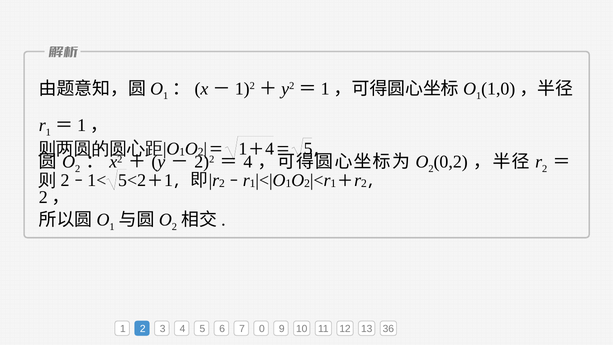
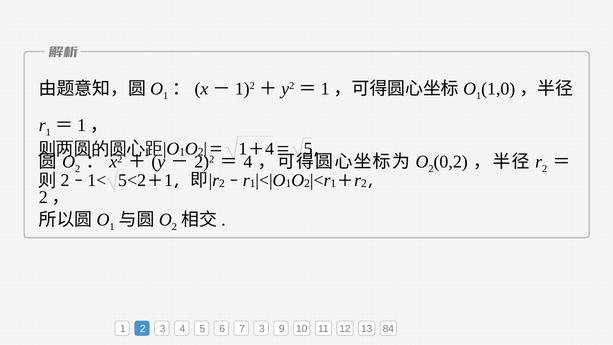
7 0: 0 -> 3 (262, 329)
36: 36 -> 84 (388, 329)
